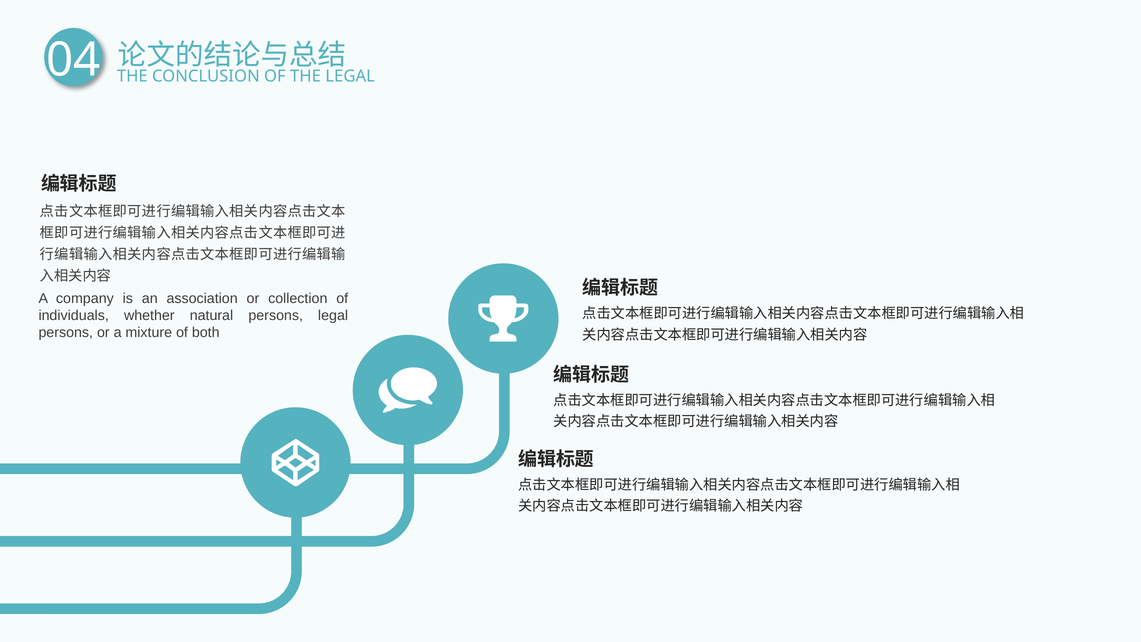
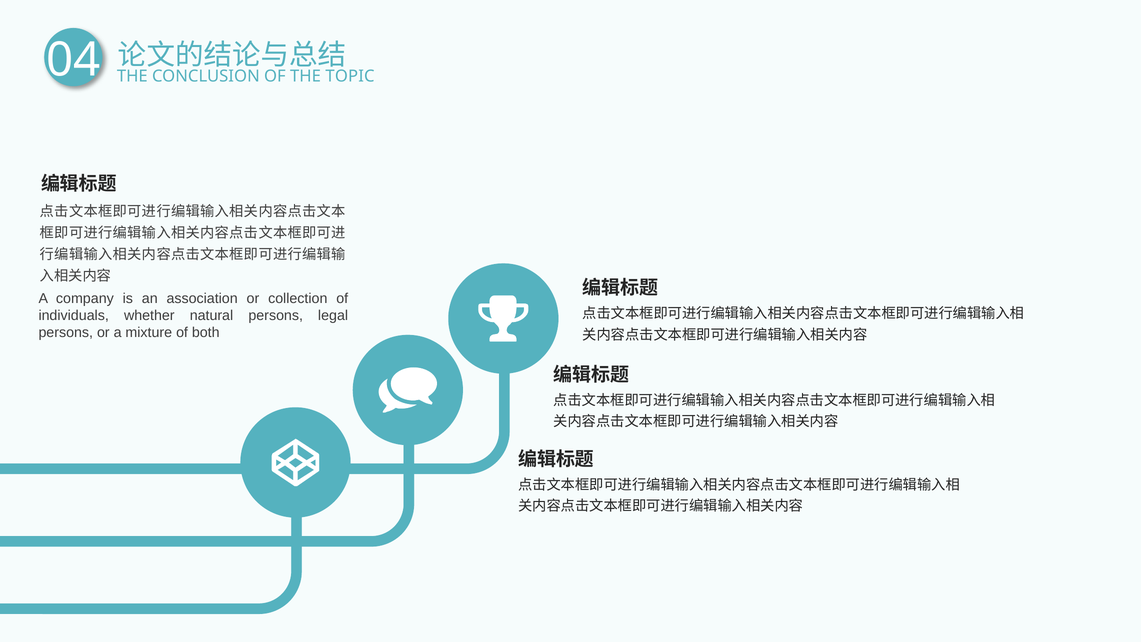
THE LEGAL: LEGAL -> TOPIC (350, 76)
